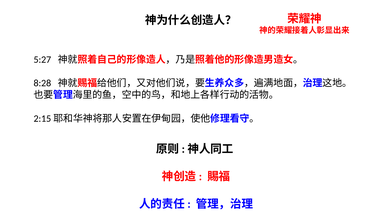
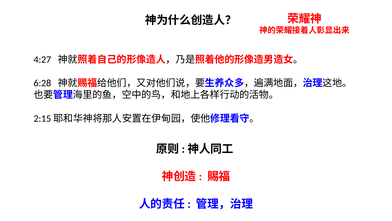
5:27: 5:27 -> 4:27 (42, 59)
8:28: 8:28 -> 6:28 (42, 83)
